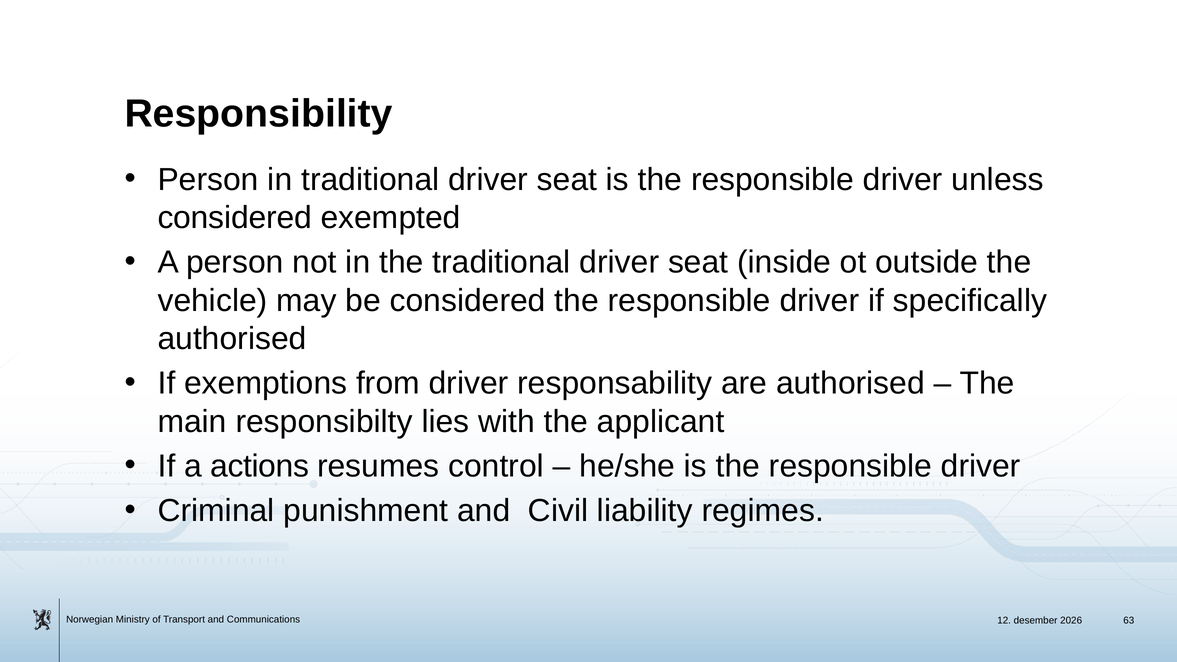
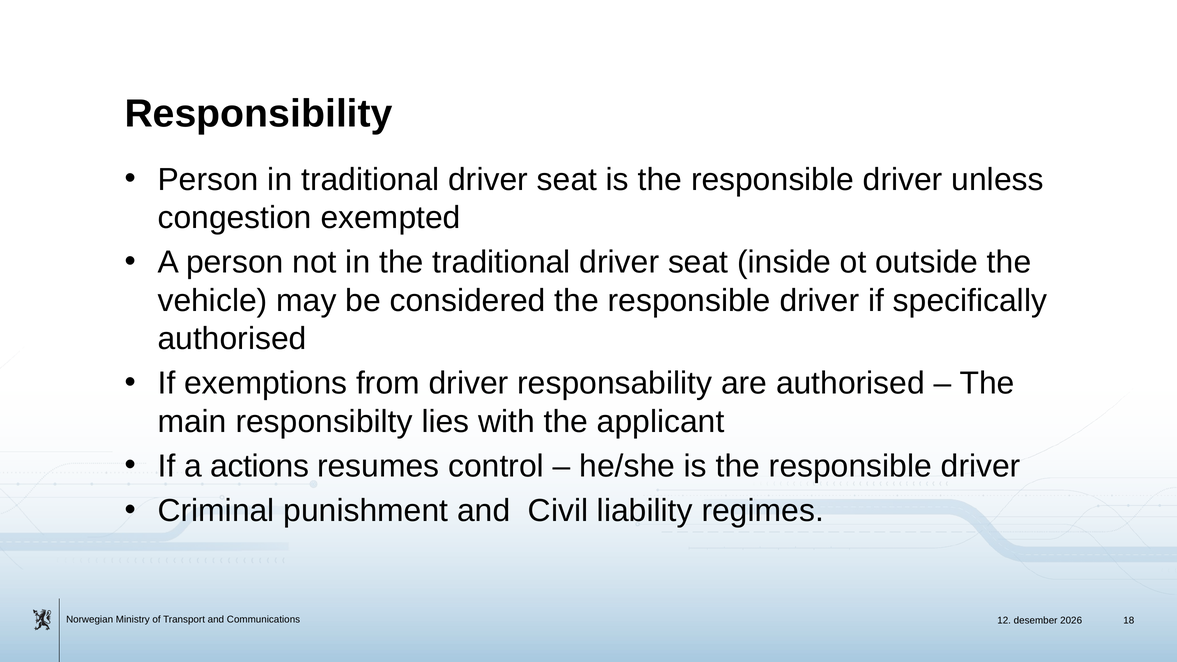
considered: considered -> congestion (235, 218)
63: 63 -> 18 (1129, 620)
